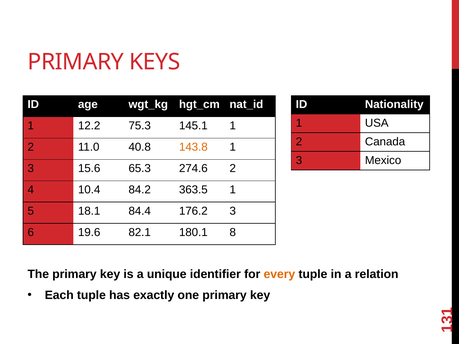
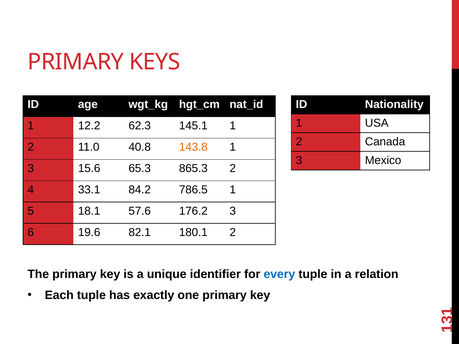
75.3: 75.3 -> 62.3 (140, 126)
274.6: 274.6 -> 865.3 (193, 169)
10.4: 10.4 -> 33.1 (89, 190)
363.5: 363.5 -> 786.5 (193, 190)
84.4: 84.4 -> 57.6 (140, 211)
180.1 8: 8 -> 2 (233, 232)
every colour: orange -> blue (279, 275)
